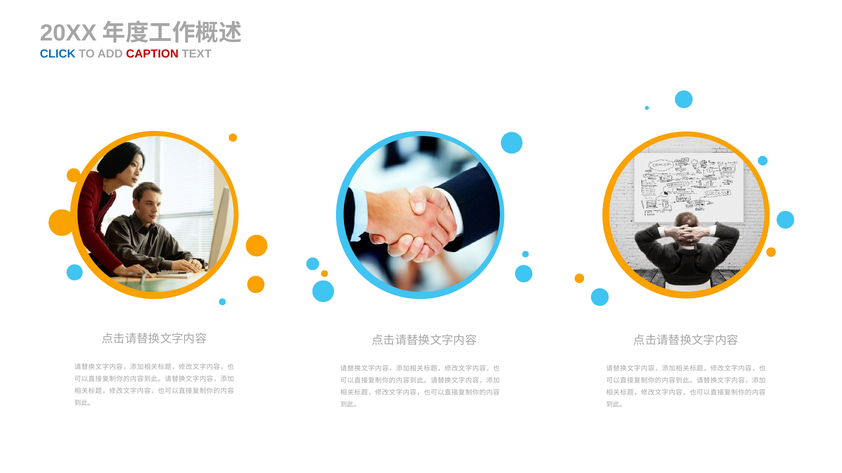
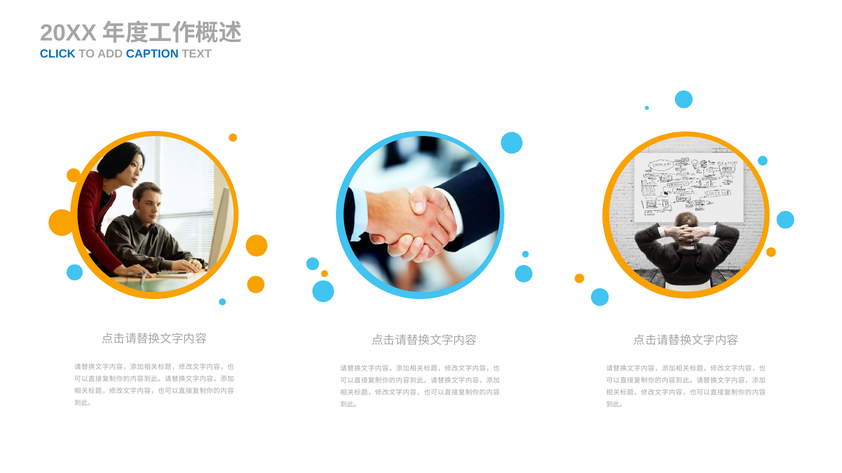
CAPTION colour: red -> blue (152, 54)
